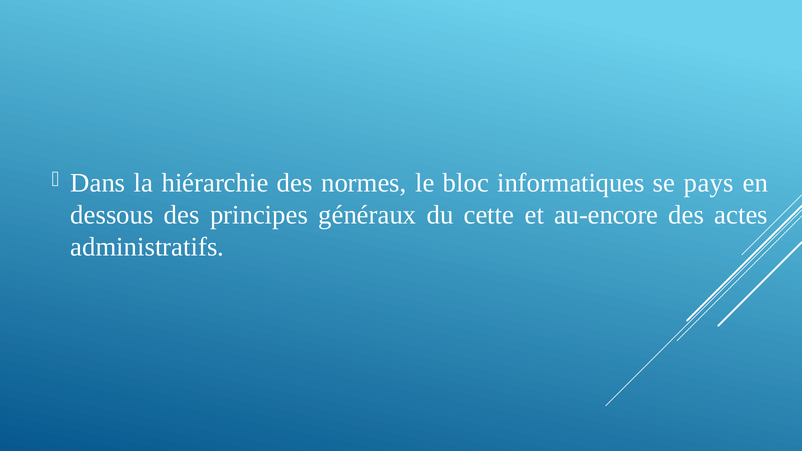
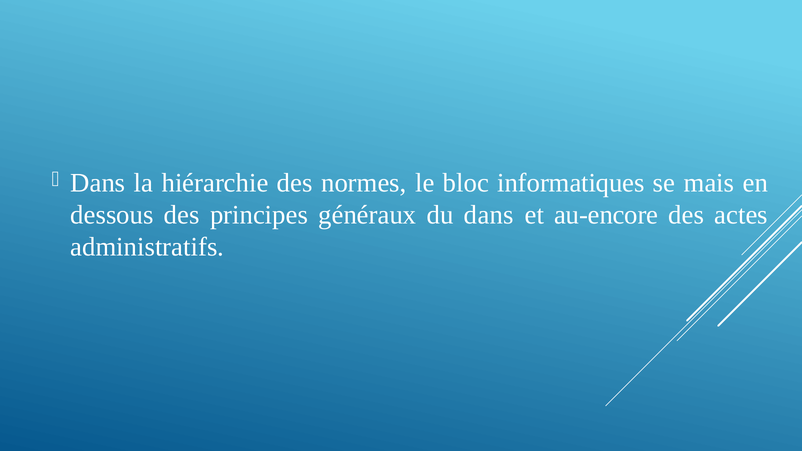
pays: pays -> mais (709, 183)
du cette: cette -> dans (489, 215)
